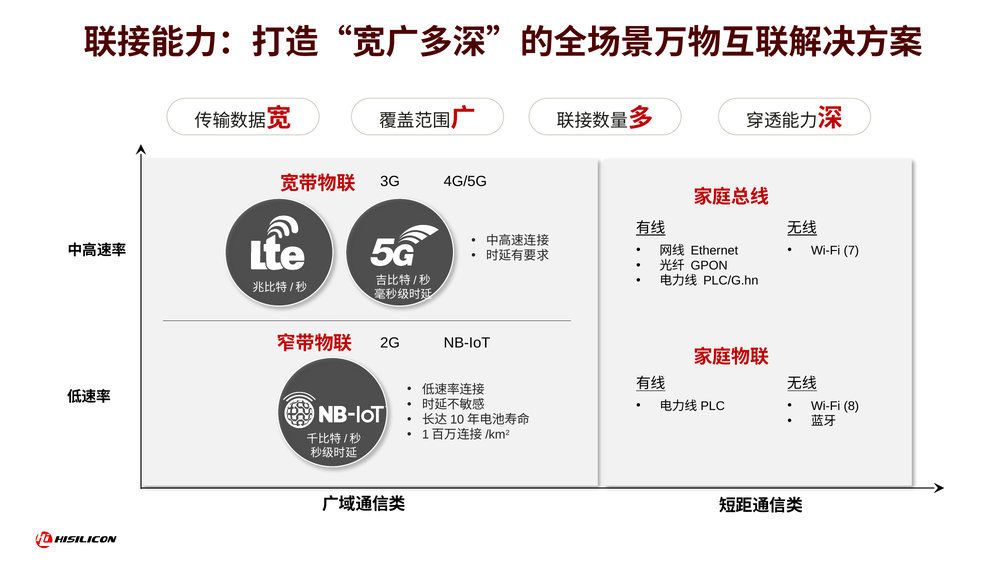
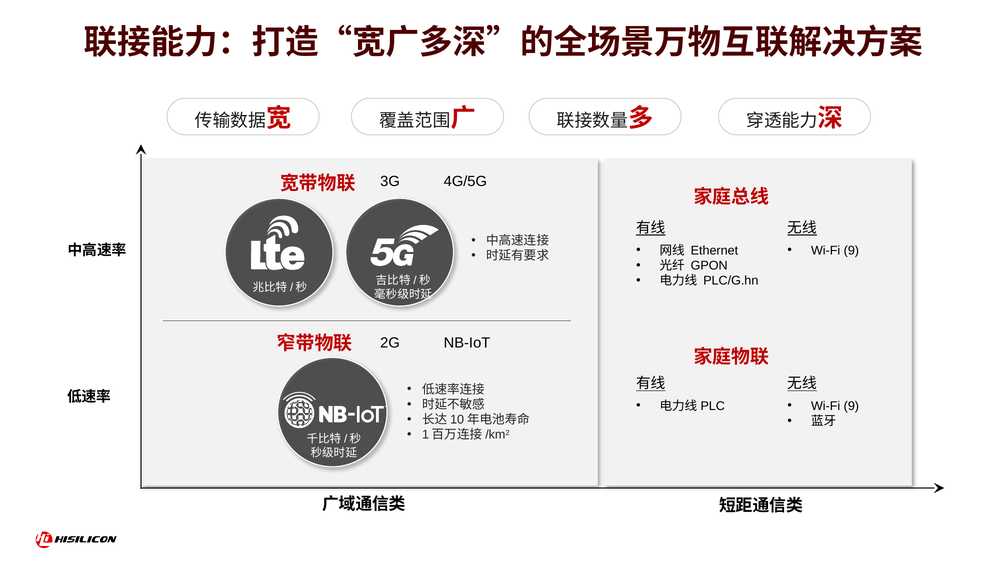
7: 7 -> 9 (851, 251)
8: 8 -> 9 (851, 406)
